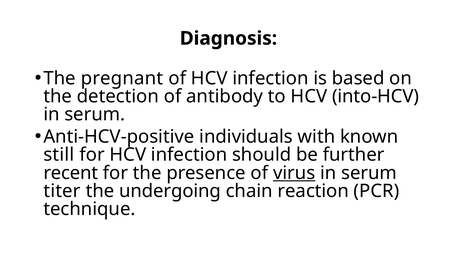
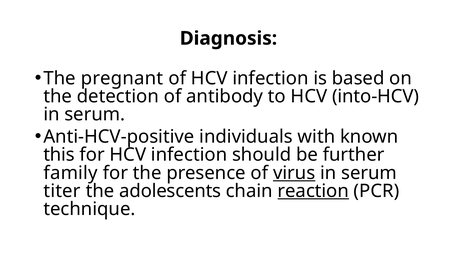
still: still -> this (59, 155)
recent: recent -> family (71, 173)
undergoing: undergoing -> adolescents (170, 191)
reaction underline: none -> present (313, 191)
